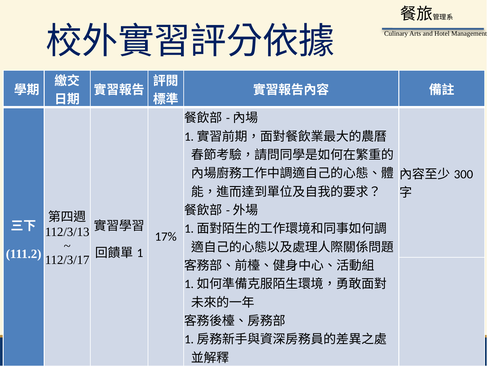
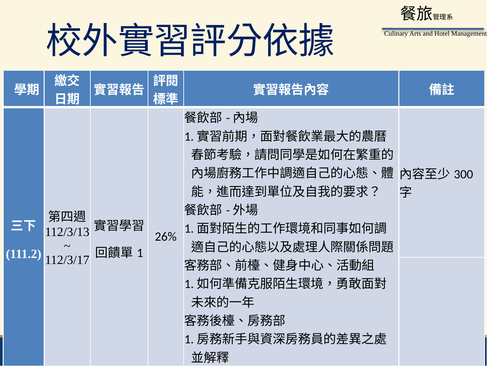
17%: 17% -> 26% (166, 237)
